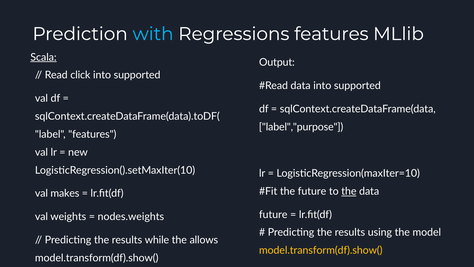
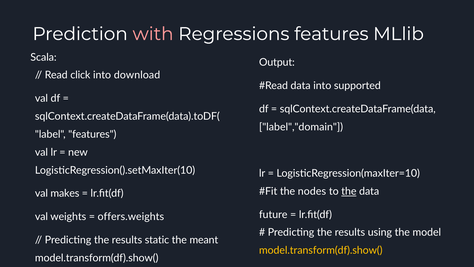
with colour: light blue -> pink (153, 34)
Scala underline: present -> none (43, 57)
supported: supported -> download (137, 75)
label","purpose: label","purpose -> label","domain (301, 127)
the future: future -> nodes (312, 191)
nodes.weights: nodes.weights -> offers.weights (131, 216)
while: while -> static (157, 240)
allows: allows -> meant (204, 240)
